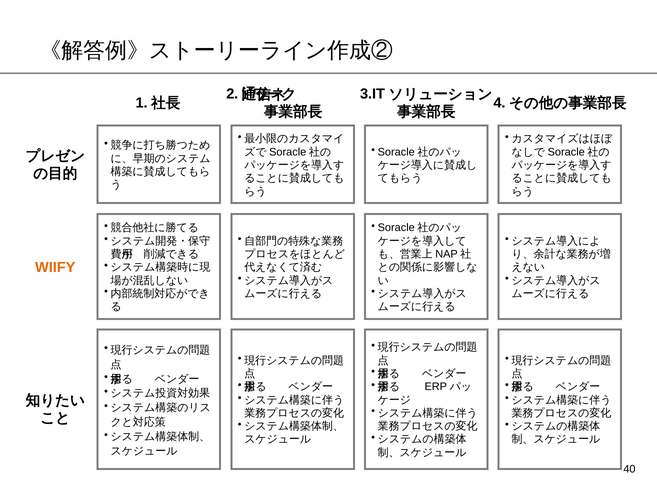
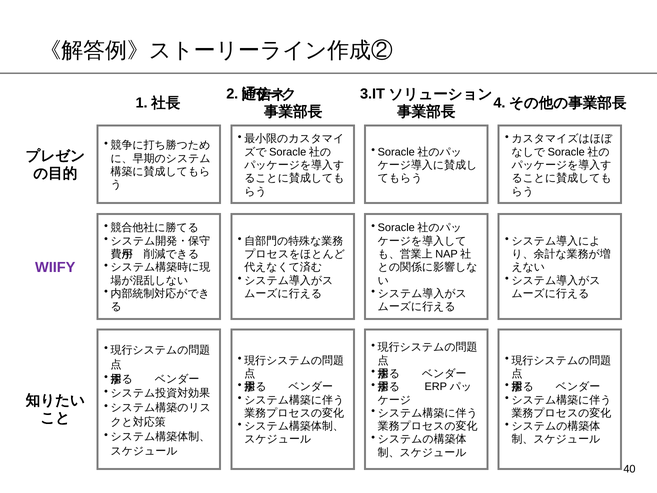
WIIFY colour: orange -> purple (55, 268)
